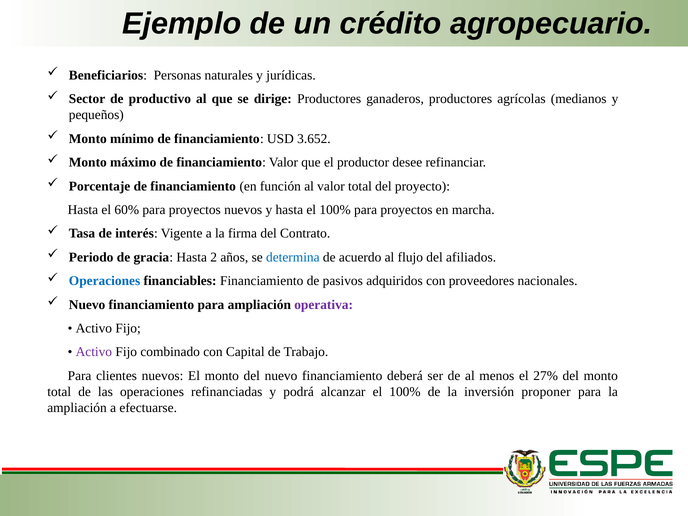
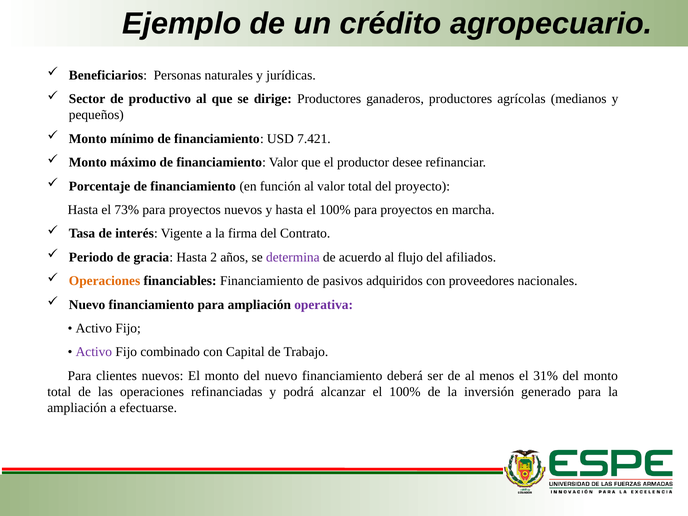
3.652: 3.652 -> 7.421 (314, 139)
60%: 60% -> 73% (127, 210)
determina colour: blue -> purple (293, 257)
Operaciones colour: blue -> orange (105, 281)
27%: 27% -> 31% (546, 376)
proponer: proponer -> generado (546, 392)
